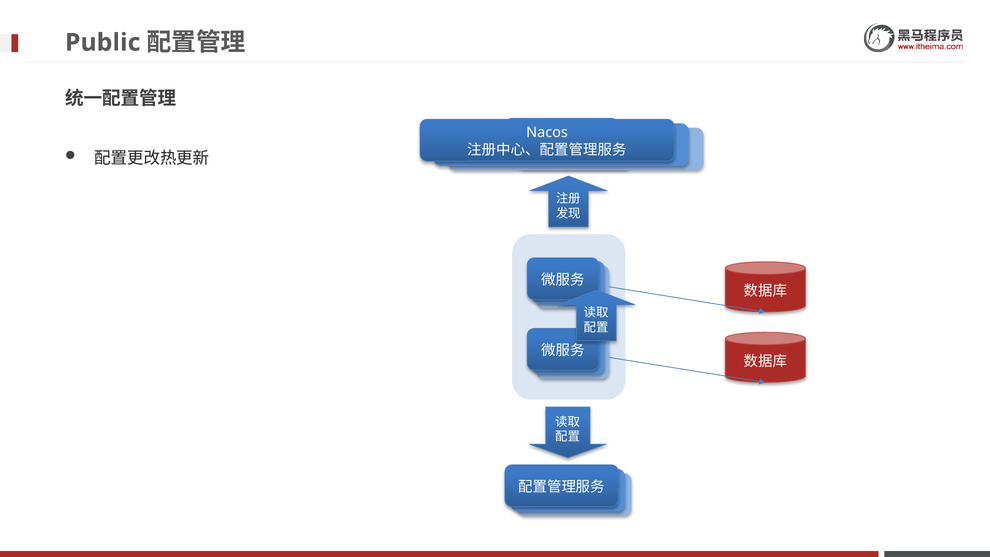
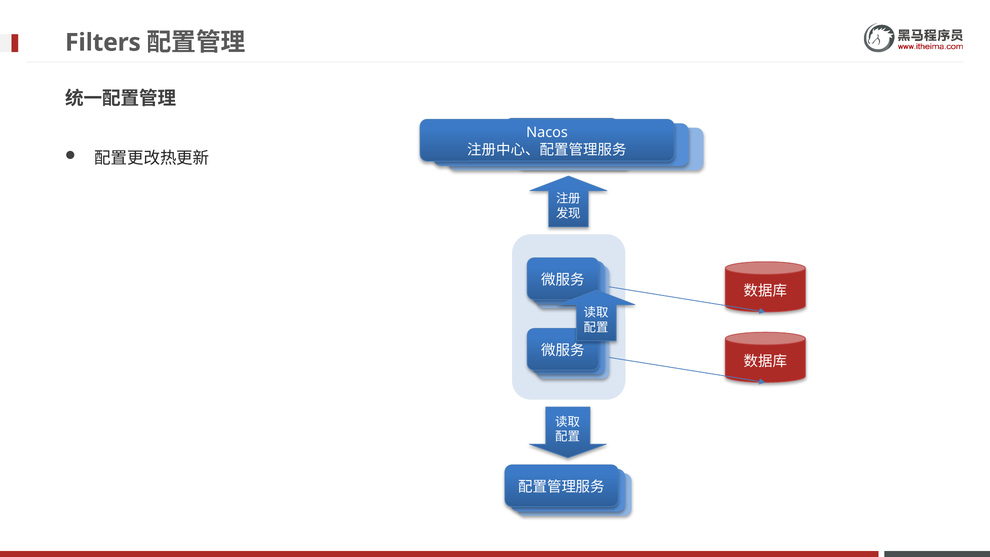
Public: Public -> Filters (103, 43)
